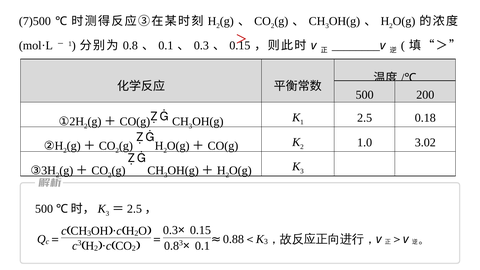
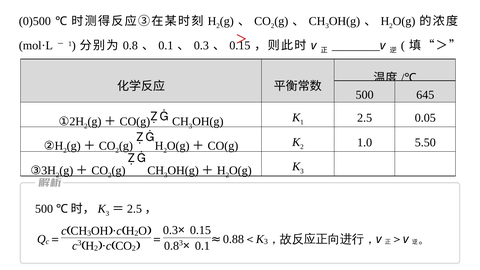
7)500: 7)500 -> 0)500 (35, 21)
200: 200 -> 645 (425, 95)
0.18: 0.18 -> 0.05 (425, 118)
3.02: 3.02 -> 5.50 (425, 143)
